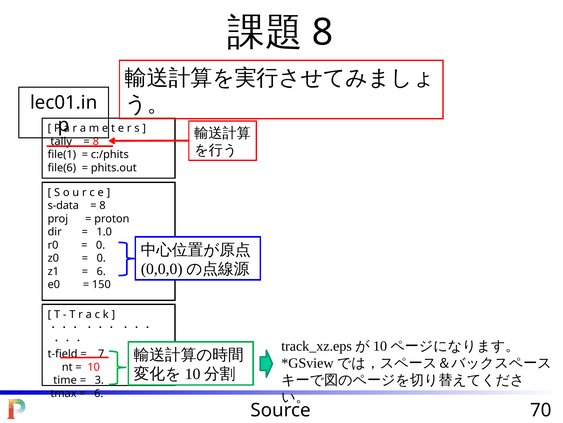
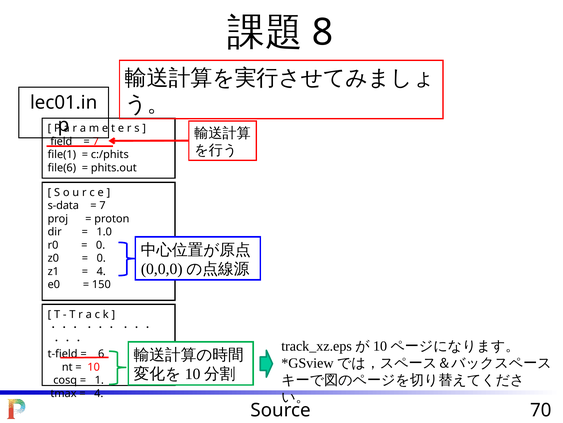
tally: tally -> field (61, 141)
8: 8 -> 7 (96, 141)
8: 8 -> 7 (102, 205)
6: 6 -> 4 (101, 271)
7: 7 -> 6 (101, 353)
time: time -> cosq (65, 380)
3: 3 -> 1 (99, 380)
6: 6 -> 4 (99, 393)
